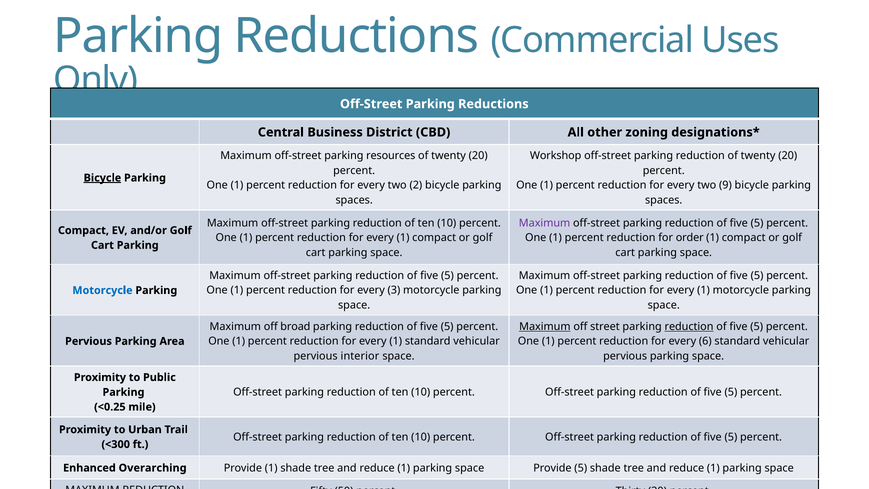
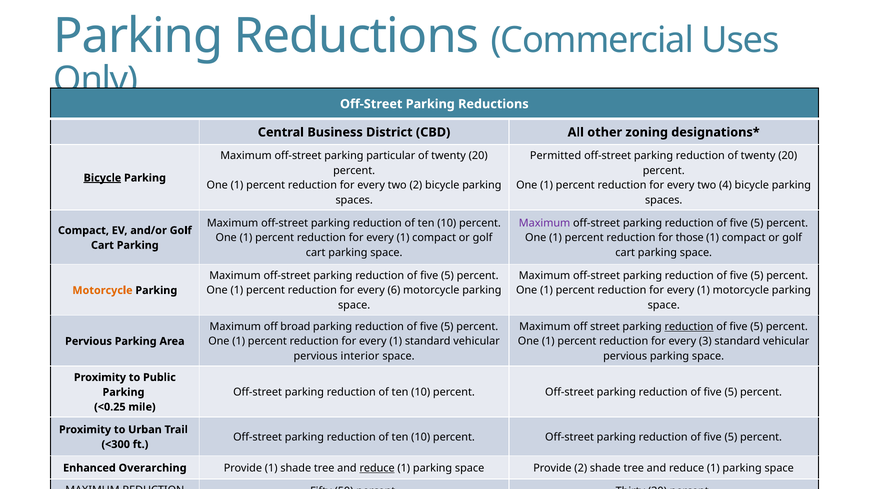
resources: resources -> particular (391, 156)
Workshop: Workshop -> Permitted (556, 156)
9: 9 -> 4 (725, 185)
order: order -> those (690, 238)
3: 3 -> 6 (394, 290)
Motorcycle colour: blue -> orange (102, 290)
Maximum underline: present -> none (545, 326)
6: 6 -> 3 (705, 341)
reduce underline: none -> present (377, 468)
Provide 5: 5 -> 2 (581, 468)
